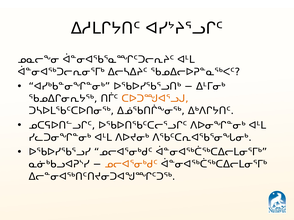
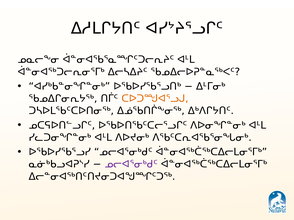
ᓄᓕᐊᕐᓂᒃᑯᑦ colour: orange -> purple (131, 165)
